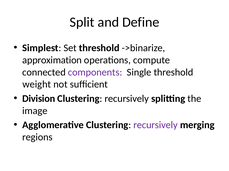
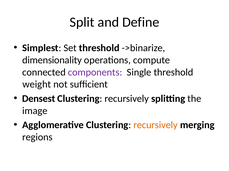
approximation: approximation -> dimensionality (52, 60)
Division: Division -> Densest (39, 99)
recursively colour: purple -> orange (156, 125)
